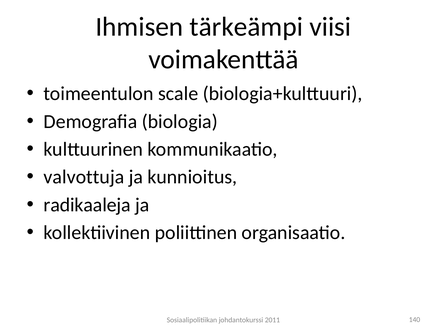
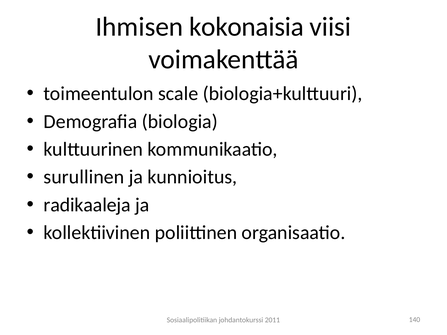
tärkeämpi: tärkeämpi -> kokonaisia (247, 27)
valvottuja: valvottuja -> surullinen (84, 177)
